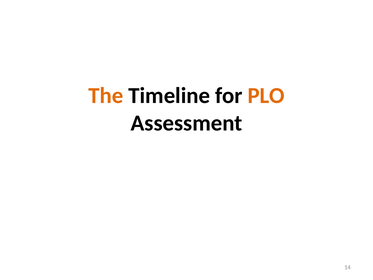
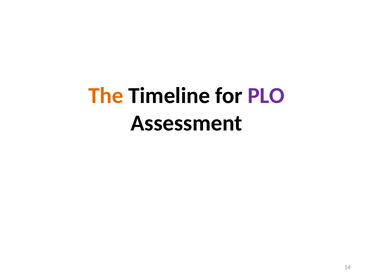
PLO colour: orange -> purple (266, 96)
